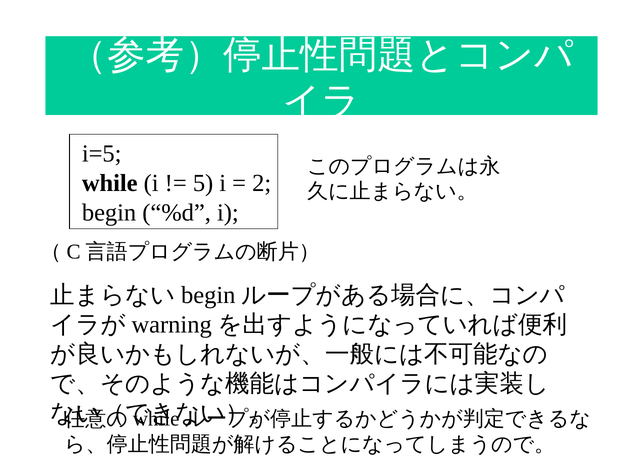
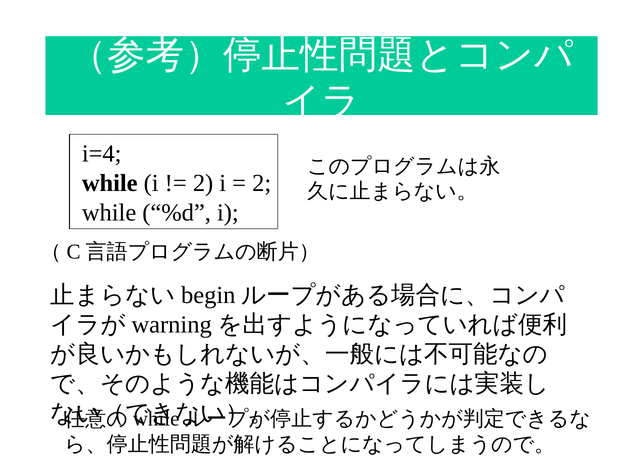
i=5: i=5 -> i=4 (102, 154)
5: 5 -> 2 (203, 183)
begin: begin -> while (109, 213)
